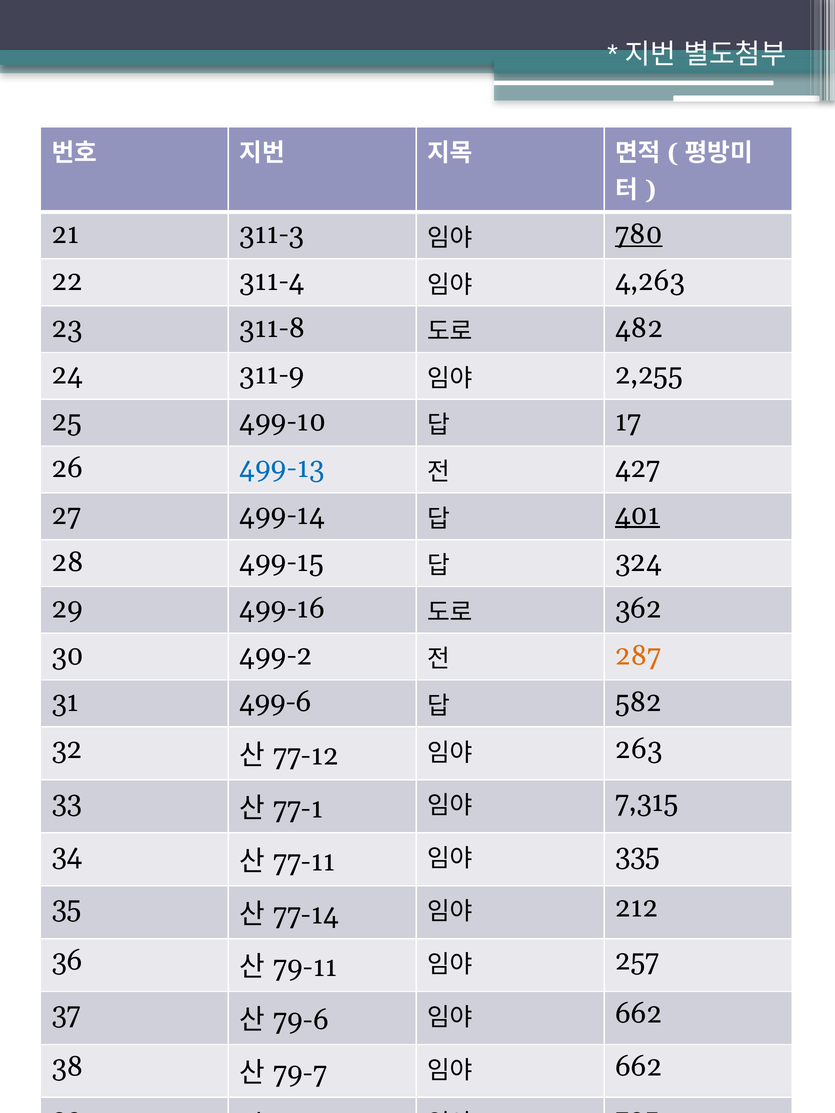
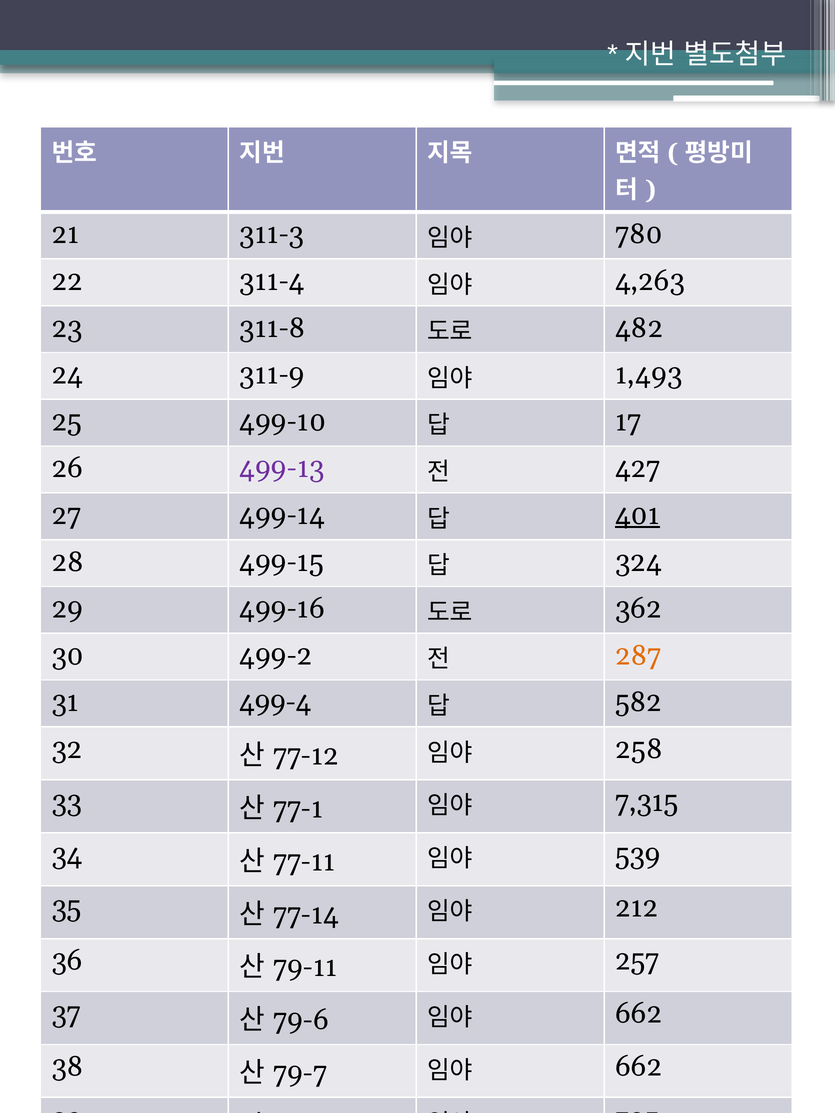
780 underline: present -> none (639, 234)
2,255: 2,255 -> 1,493 (649, 375)
499-13 colour: blue -> purple (282, 468)
499-6: 499-6 -> 499-4 (275, 702)
263: 263 -> 258 (639, 749)
335: 335 -> 539 (638, 855)
